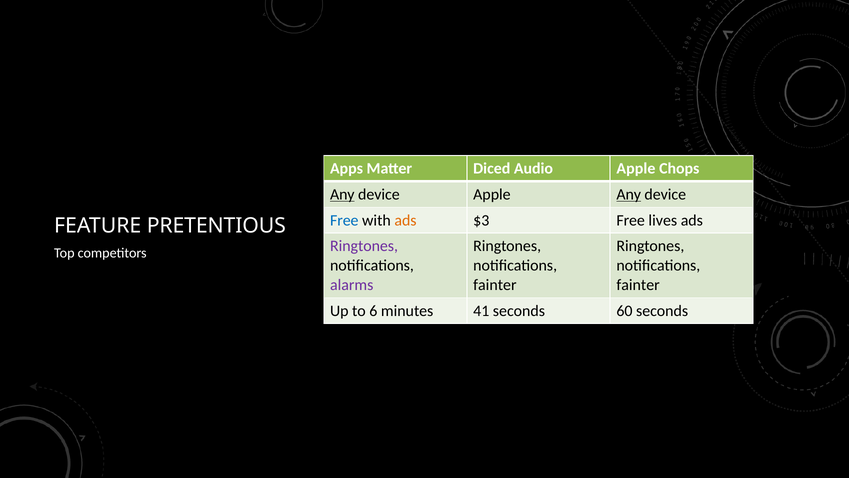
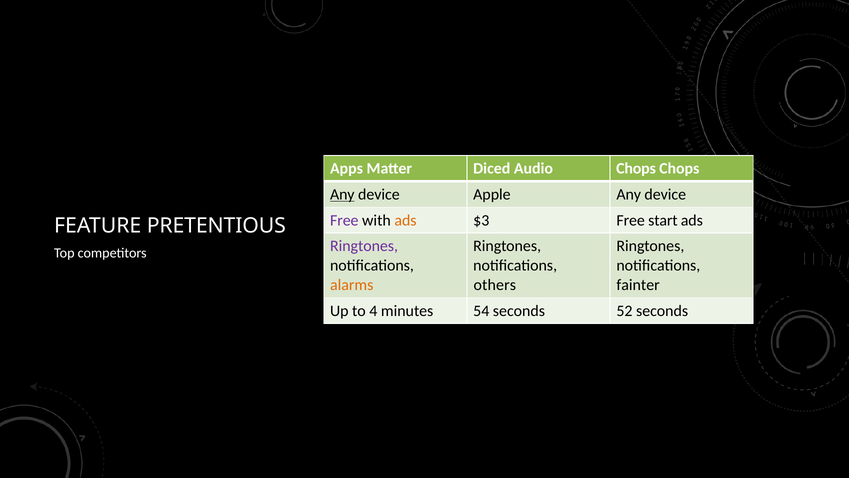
Audio Apple: Apple -> Chops (636, 168)
Any underline: present -> none (629, 194)
Free colour: blue -> purple (344, 220)
lives: lives -> start (663, 220)
alarms colour: purple -> orange (352, 285)
fainter: fainter -> others (495, 285)
6: 6 -> 4 (373, 311)
41: 41 -> 54 (481, 311)
60: 60 -> 52 (624, 311)
